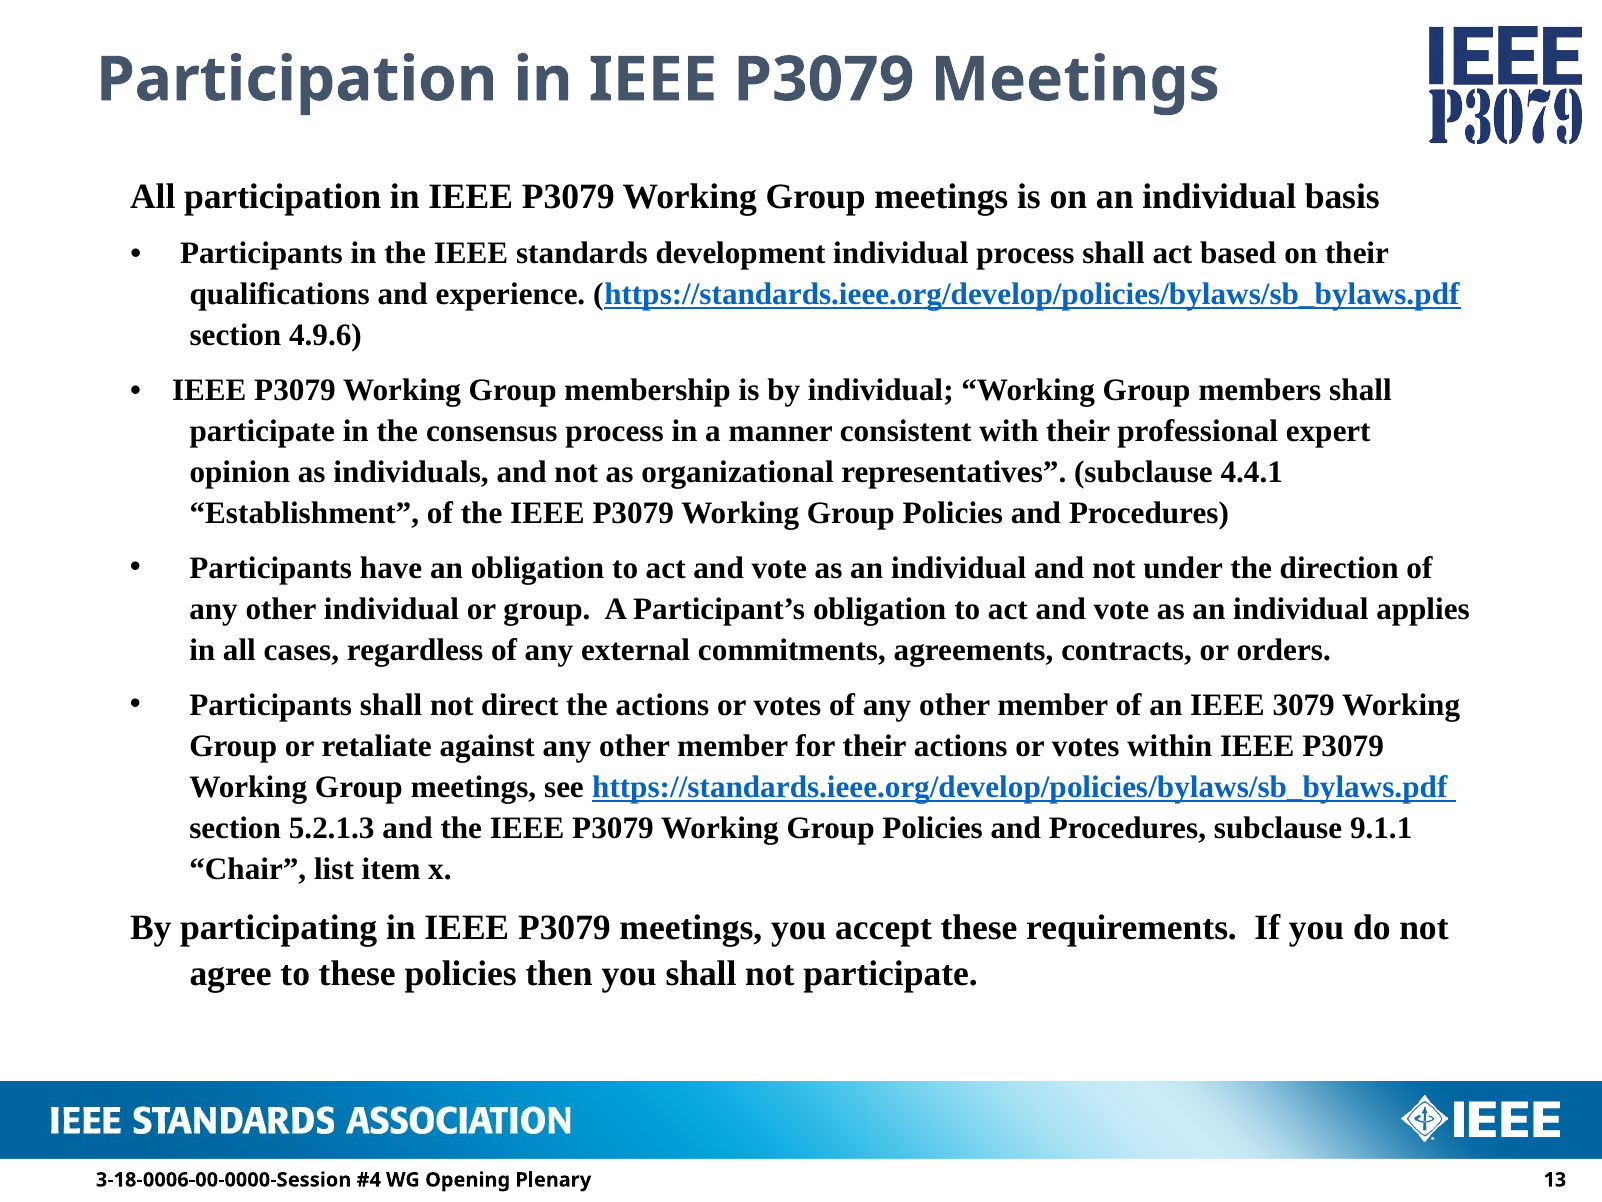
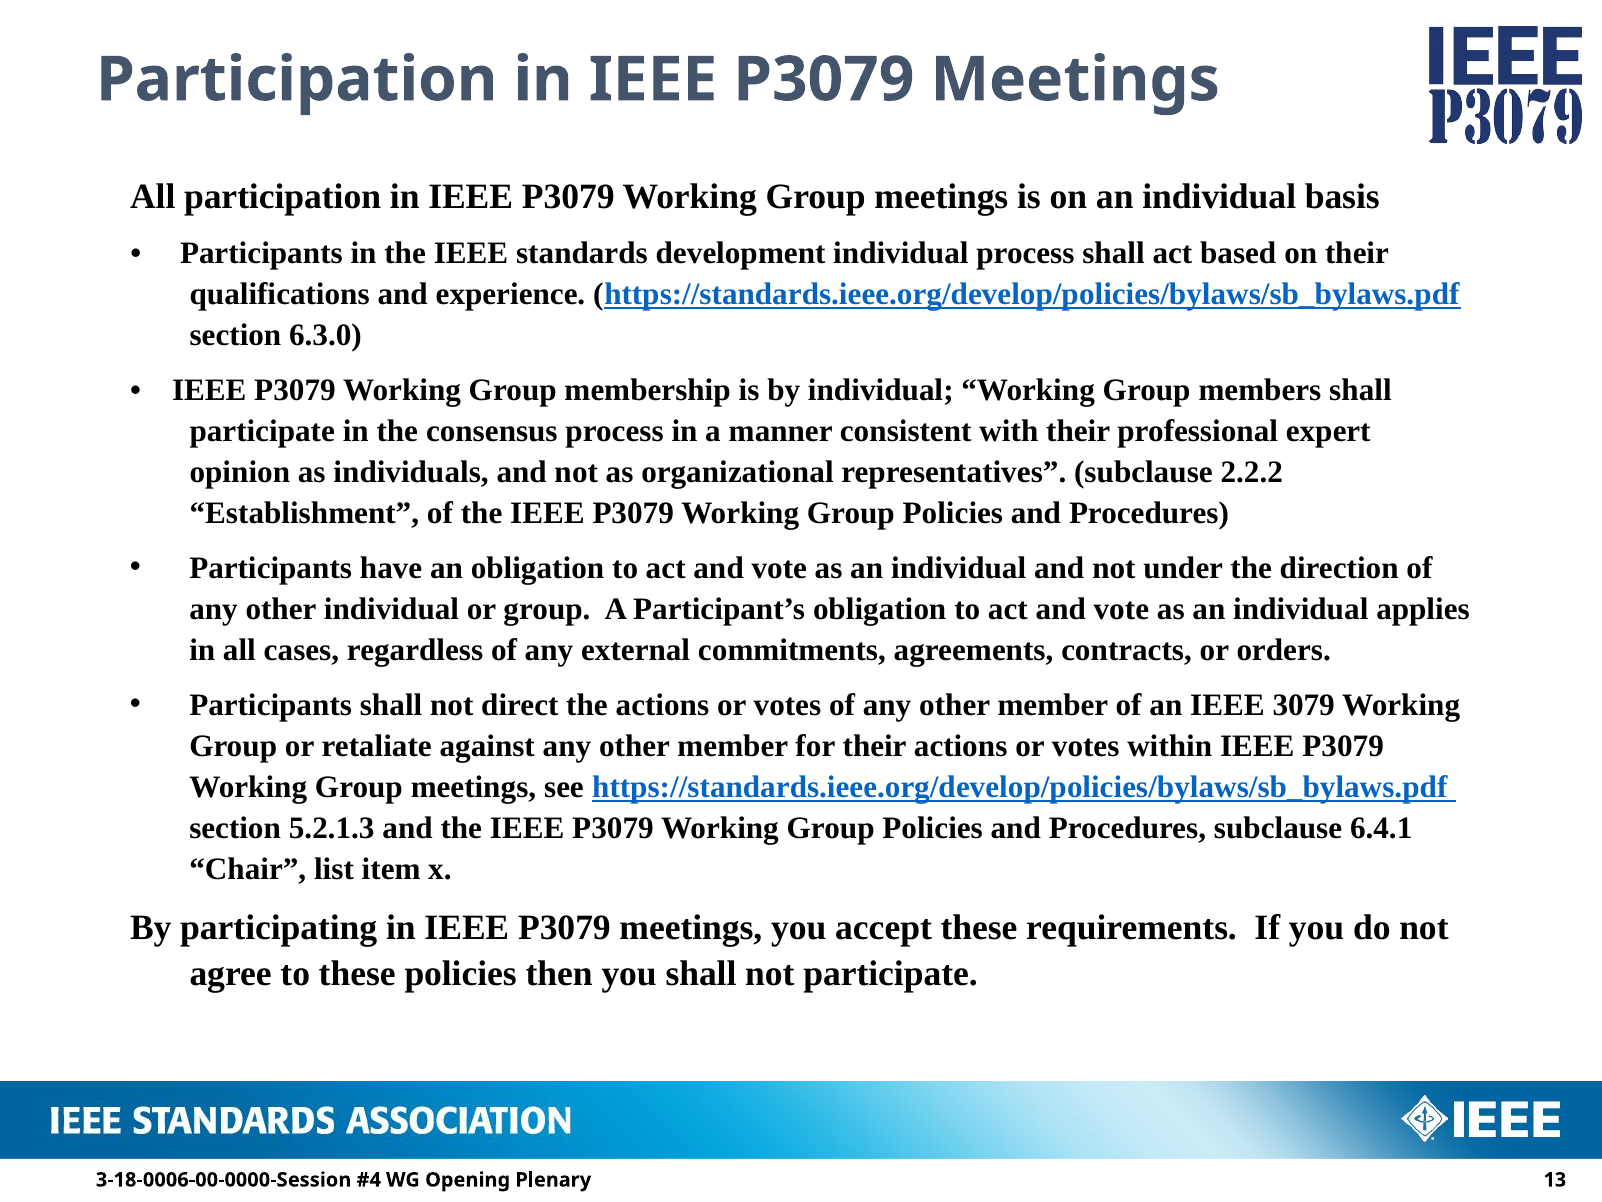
4.9.6: 4.9.6 -> 6.3.0 (325, 335)
4.4.1: 4.4.1 -> 2.2.2 (1252, 472)
9.1.1: 9.1.1 -> 6.4.1 (1381, 828)
